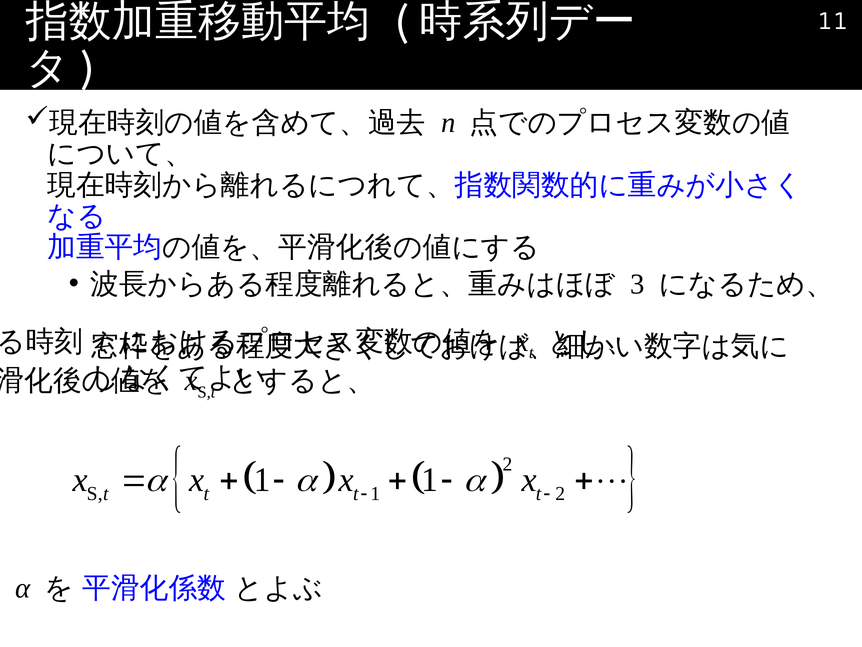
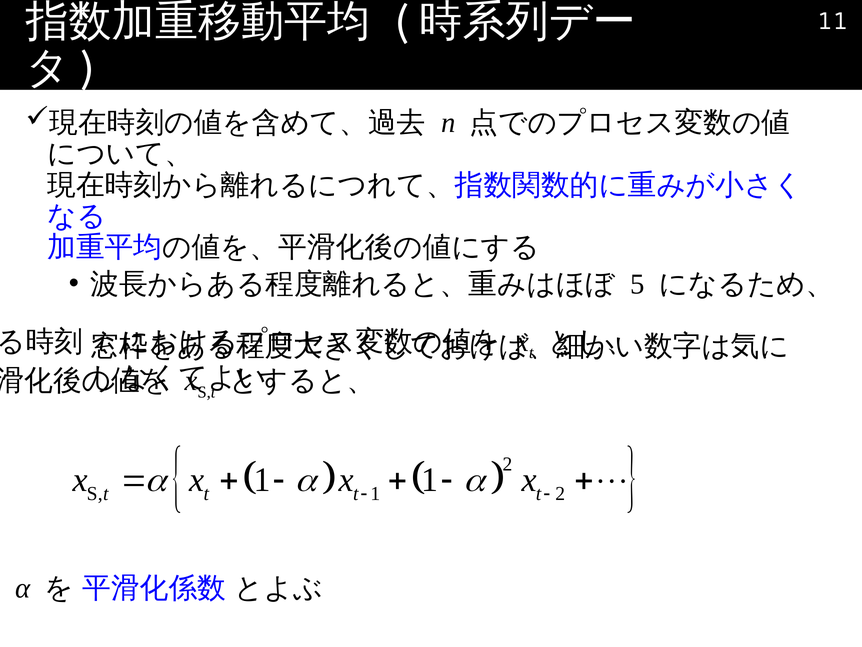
3: 3 -> 5 (638, 284)
